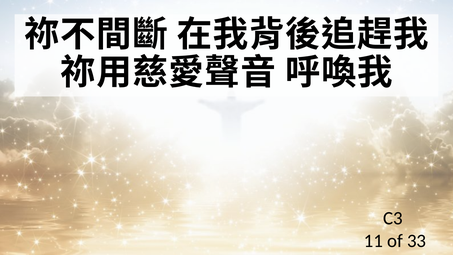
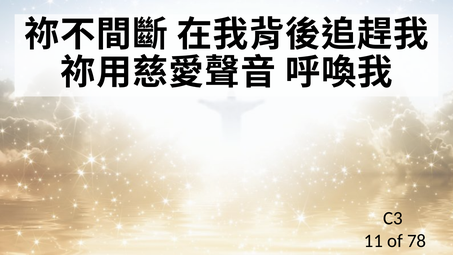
33: 33 -> 78 (417, 241)
